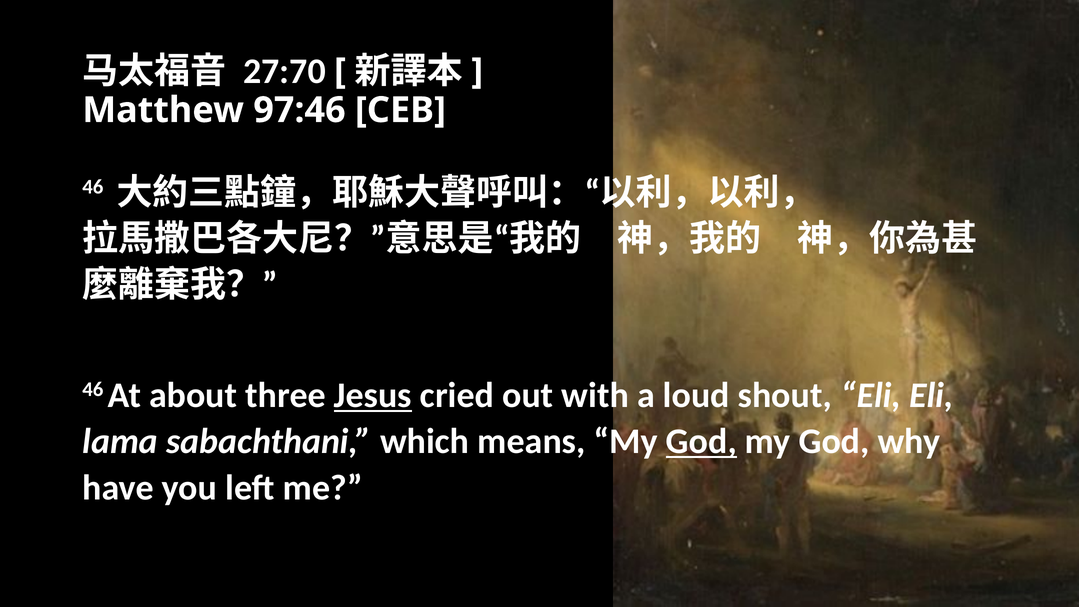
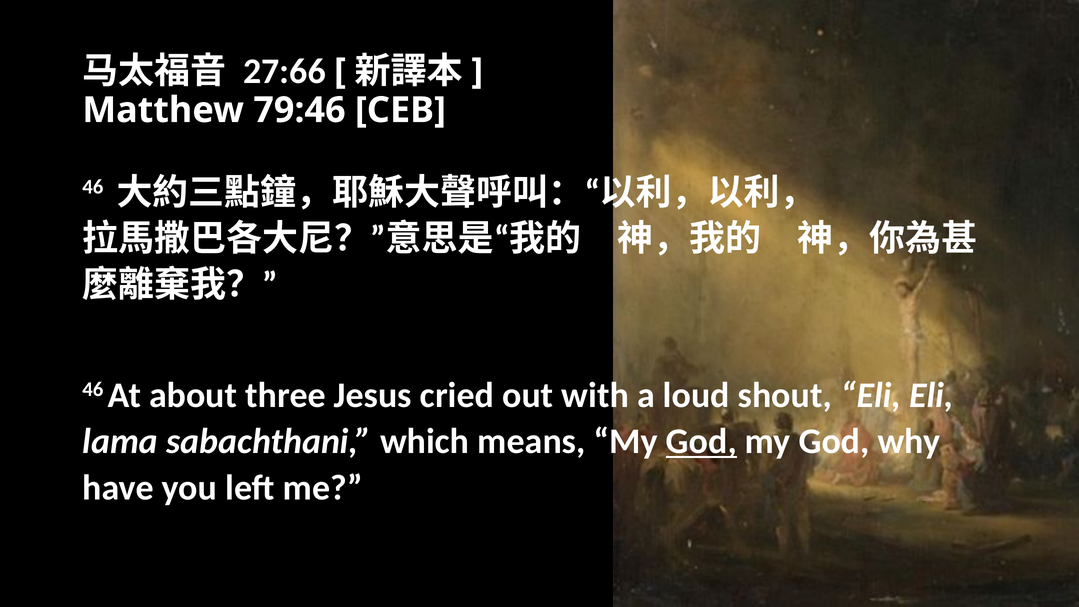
27:70: 27:70 -> 27:66 (284, 71)
97:46: 97:46 -> 79:46 (299, 110)
Jesus underline: present -> none (373, 395)
